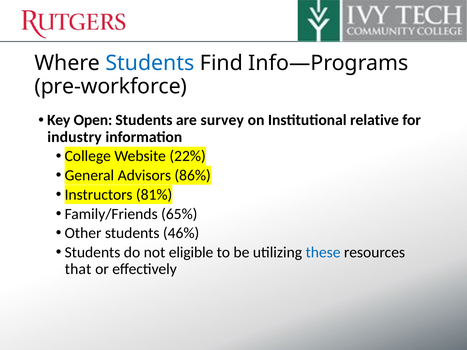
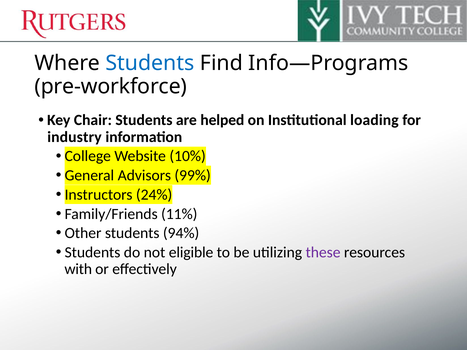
Open: Open -> Chair (93, 120)
survey: survey -> helped (222, 120)
relative: relative -> loading (374, 120)
22%: 22% -> 10% (188, 156)
86%: 86% -> 99% (193, 176)
81%: 81% -> 24% (154, 195)
65%: 65% -> 11% (179, 214)
46%: 46% -> 94% (181, 233)
these colour: blue -> purple (323, 253)
that: that -> with (78, 269)
